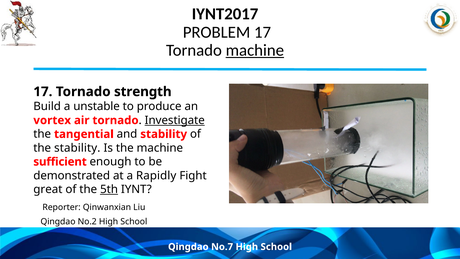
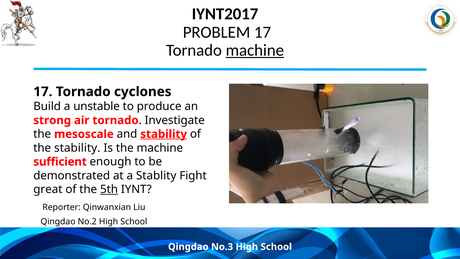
strength: strength -> cyclones (143, 92)
vortex: vortex -> strong (52, 120)
Investigate underline: present -> none (175, 120)
tangential: tangential -> mesoscale (84, 134)
stability underline: none -> present (164, 134)
Rapidly: Rapidly -> Stablity (156, 175)
No.7: No.7 -> No.3 (222, 247)
